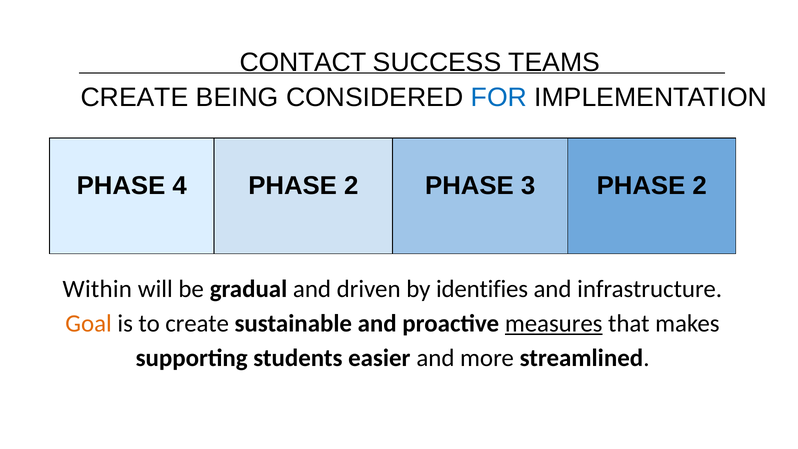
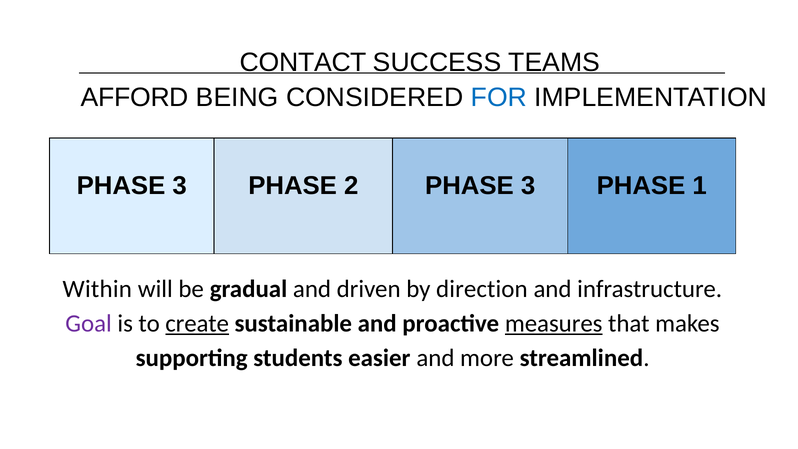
CREATE: CREATE -> AFFORD (135, 98)
4: 4 -> 3 (180, 186)
3 PHASE 2: 2 -> 1 (700, 186)
identifies: identifies -> direction (482, 289)
Goal colour: orange -> purple (89, 323)
create underline: none -> present (197, 323)
